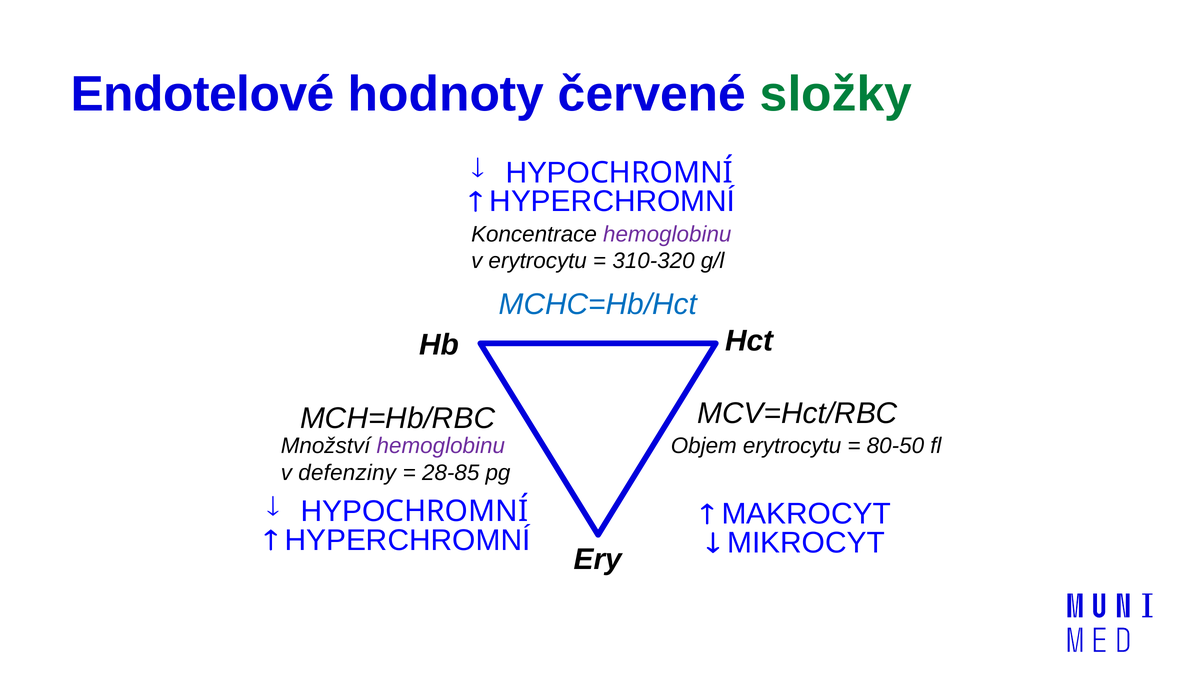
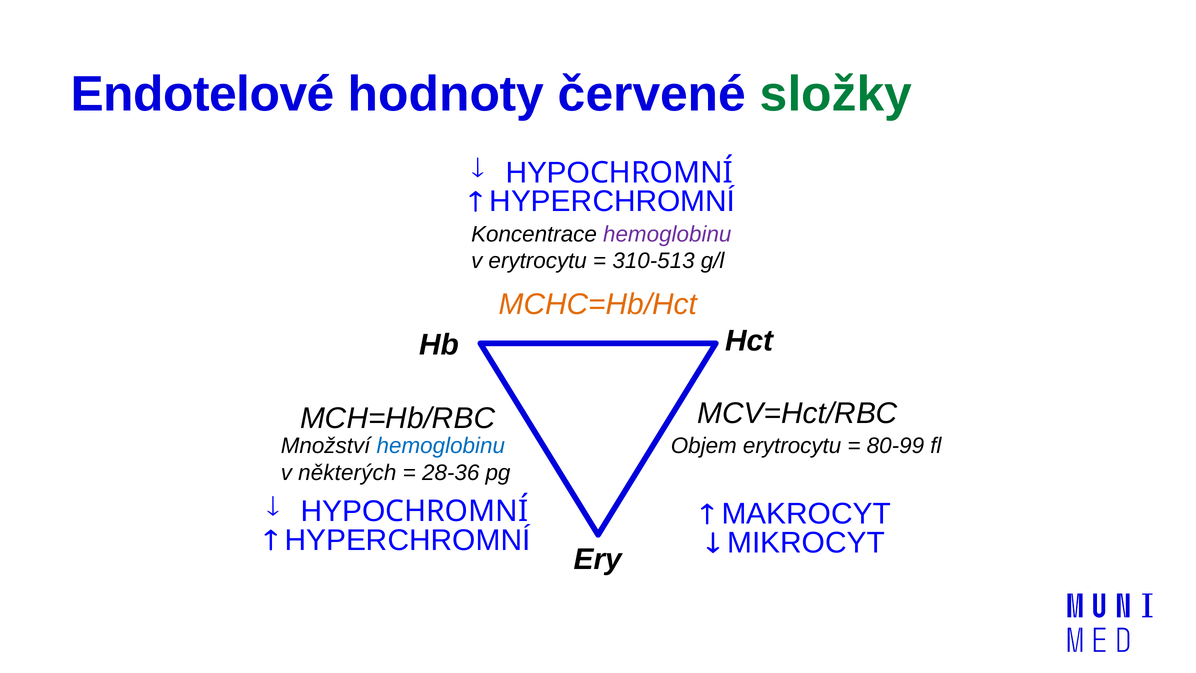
310-320: 310-320 -> 310-513 (654, 261)
MCHC=Hb/Hct colour: blue -> orange (598, 304)
hemoglobinu colour: purple -> blue (441, 446)
80-50: 80-50 -> 80-99 (895, 446)
defenziny: defenziny -> některých (347, 473)
28-85: 28-85 -> 28-36 (451, 473)
